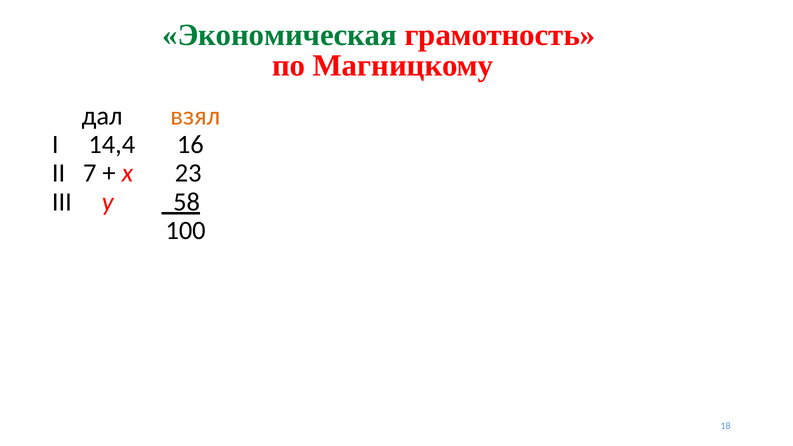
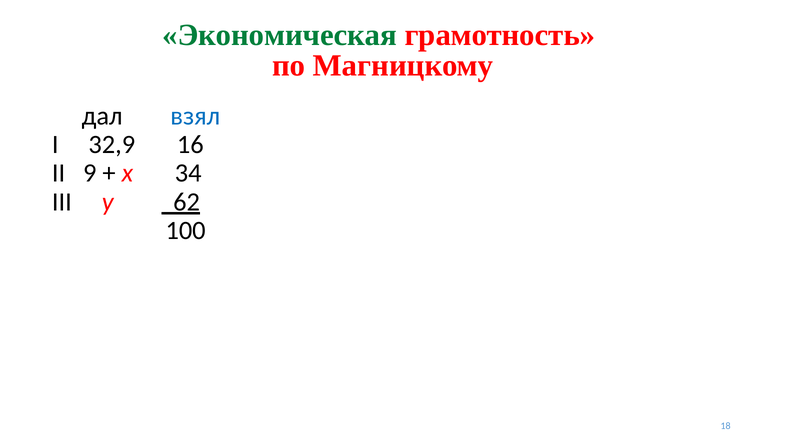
взял colour: orange -> blue (195, 116)
14,4: 14,4 -> 32,9 (112, 145)
7: 7 -> 9 (90, 173)
23: 23 -> 34 (188, 173)
58: 58 -> 62 (187, 202)
